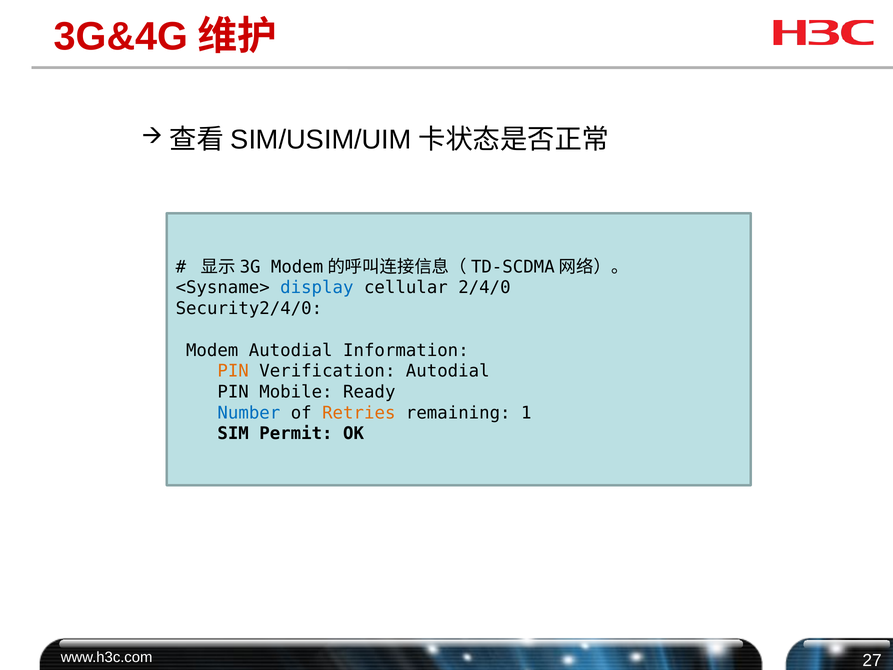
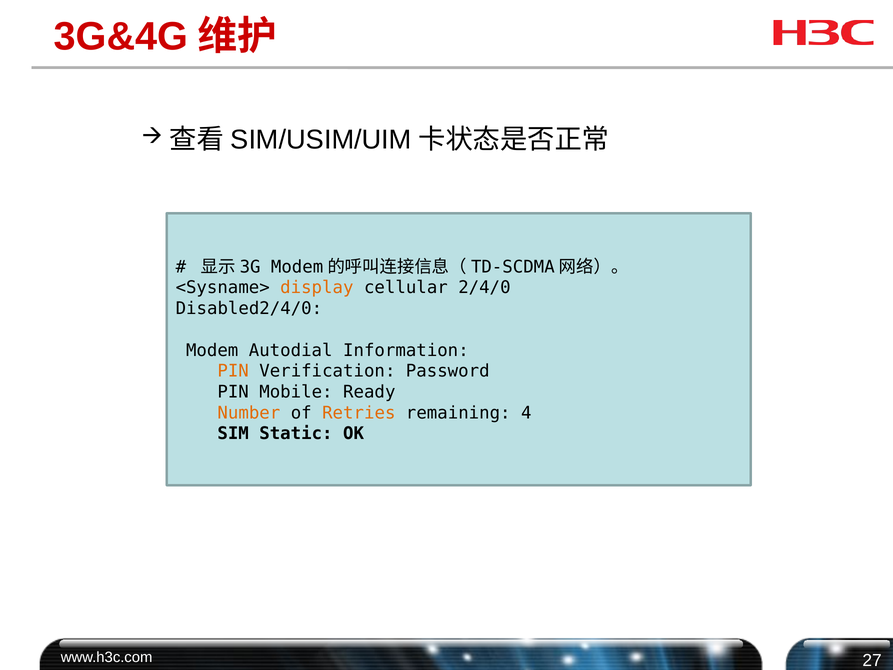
display colour: blue -> orange (317, 288)
Security2/4/0: Security2/4/0 -> Disabled2/4/0 (249, 309)
Verification Autodial: Autodial -> Password (448, 371)
Number colour: blue -> orange (249, 413)
1: 1 -> 4 (526, 413)
Permit: Permit -> Static (296, 434)
